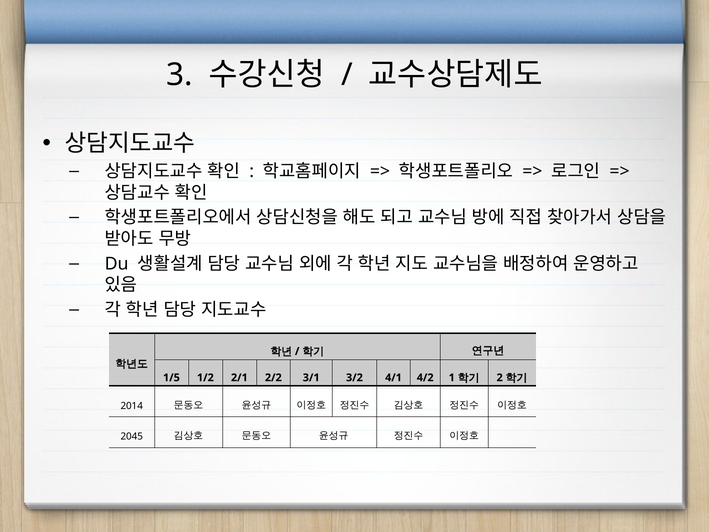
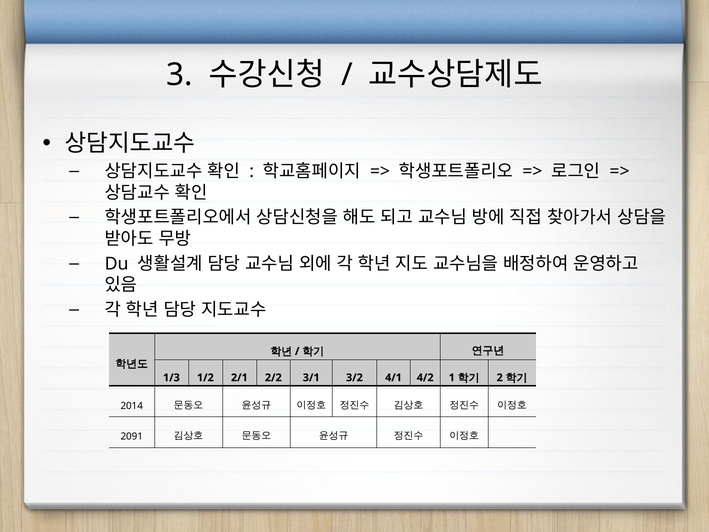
1/5: 1/5 -> 1/3 (171, 377)
2045: 2045 -> 2091 (132, 436)
